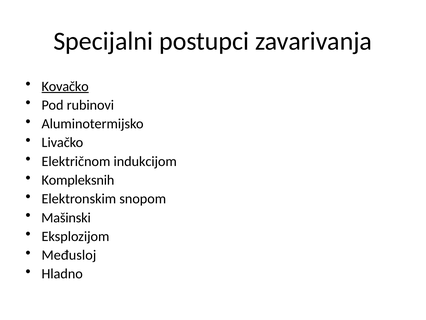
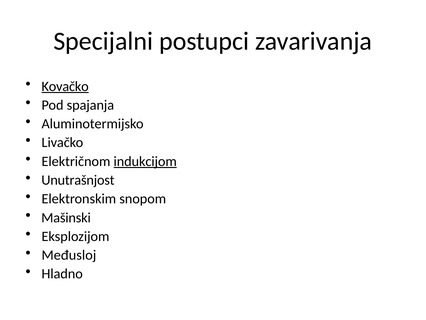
rubinovi: rubinovi -> spajanja (90, 105)
indukcijom underline: none -> present (145, 161)
Kompleksnih: Kompleksnih -> Unutrašnjost (78, 180)
